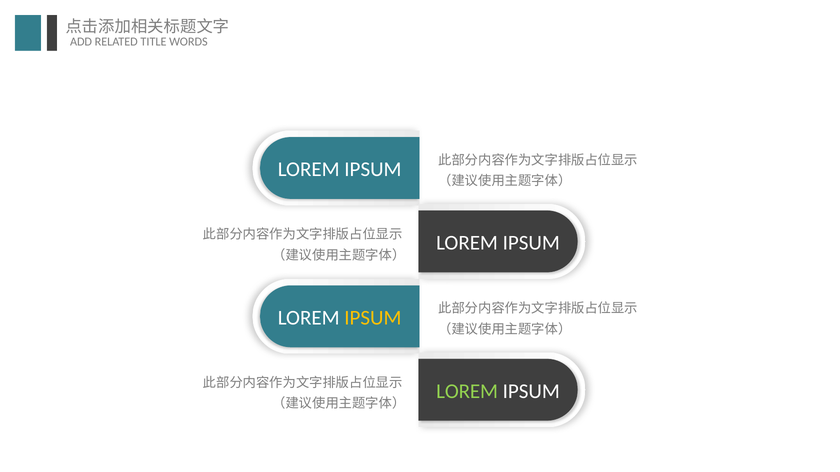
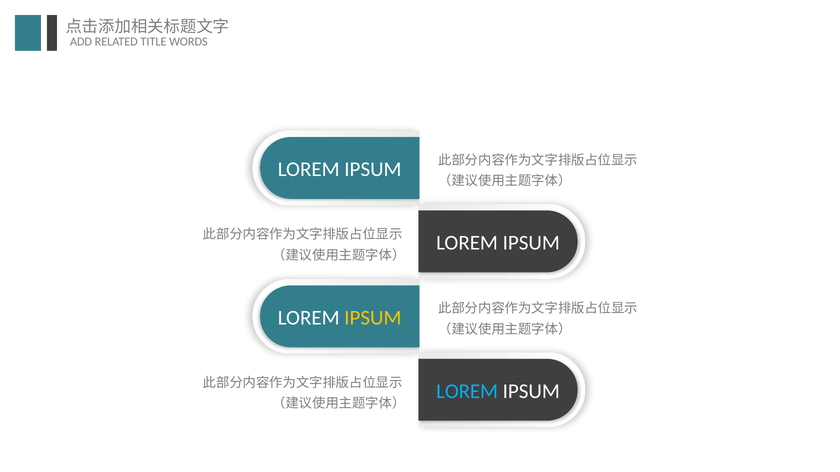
LOREM colour: light green -> light blue (467, 392)
